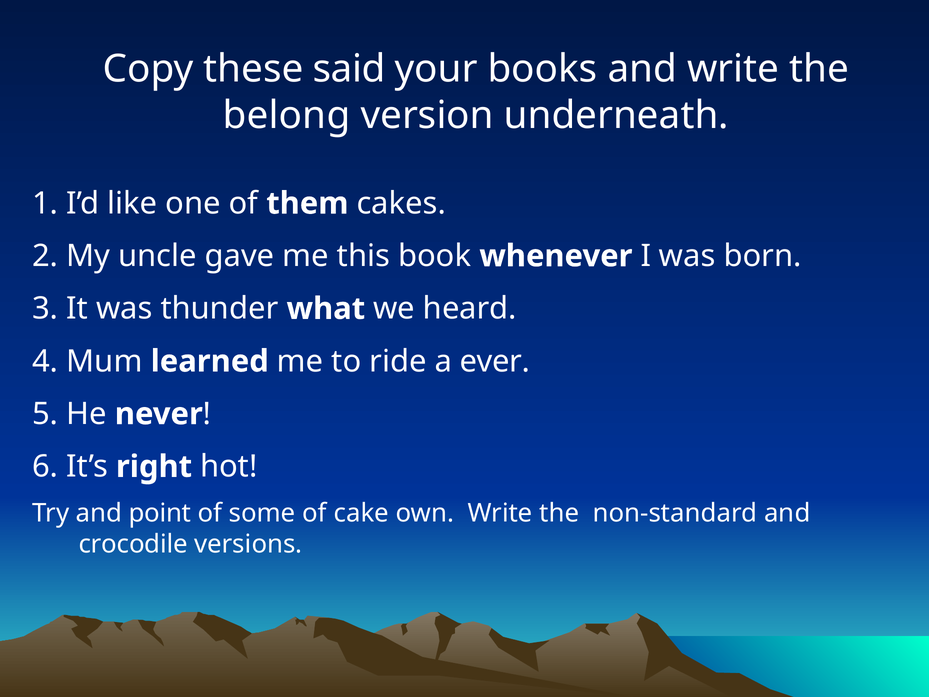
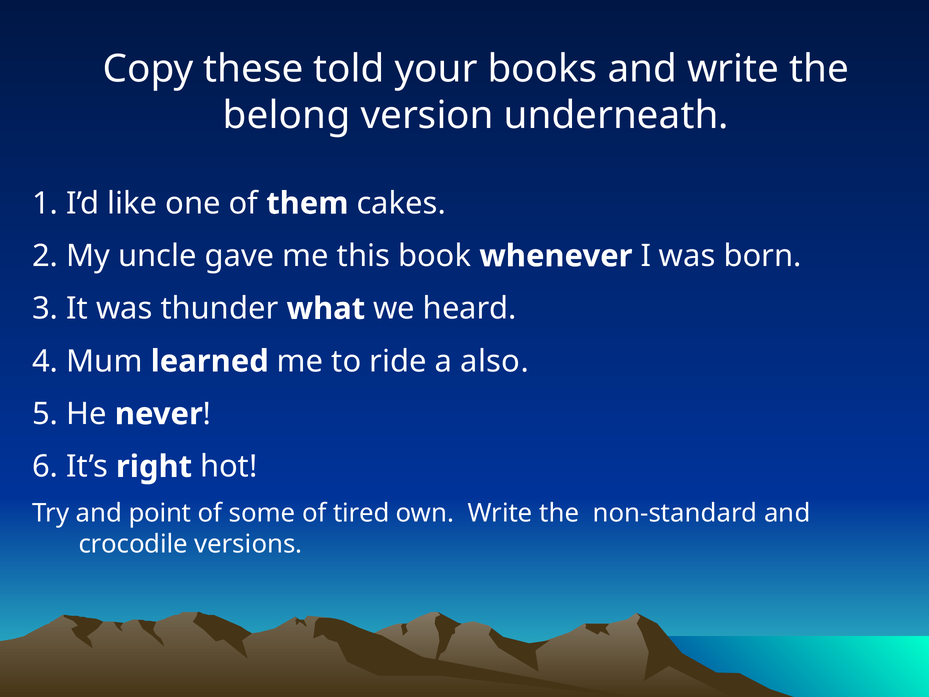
said: said -> told (349, 69)
ever: ever -> also (495, 361)
cake: cake -> tired (361, 513)
